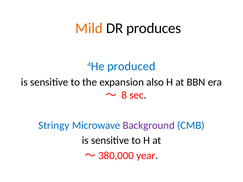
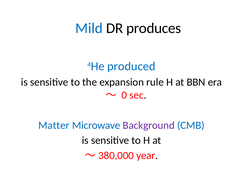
Mild colour: orange -> blue (89, 28)
also: also -> rule (155, 82)
8: 8 -> 0 (124, 95)
Stringy: Stringy -> Matter (54, 125)
